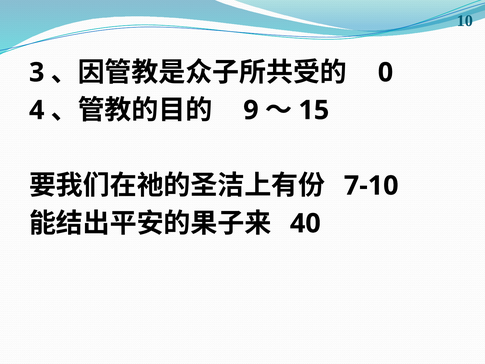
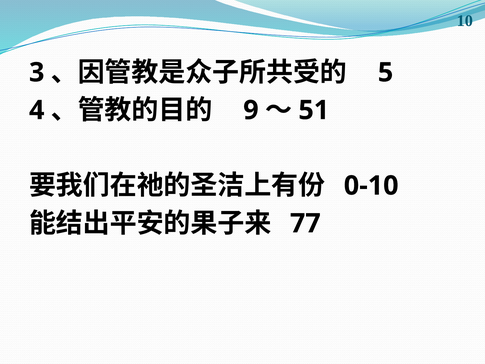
0: 0 -> 5 (385, 72)
15: 15 -> 51 (314, 110)
7-10: 7-10 -> 0-10 (371, 186)
40: 40 -> 77 (305, 223)
